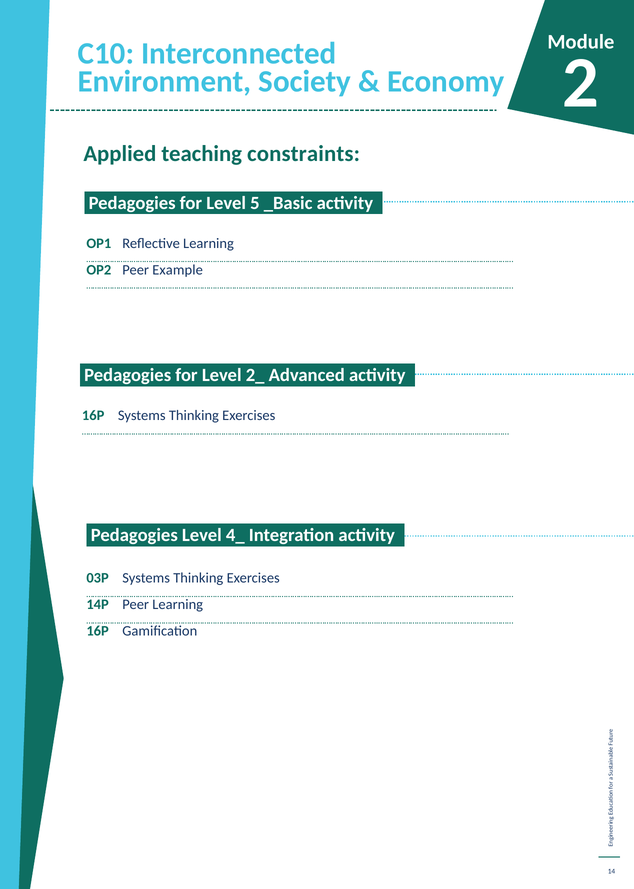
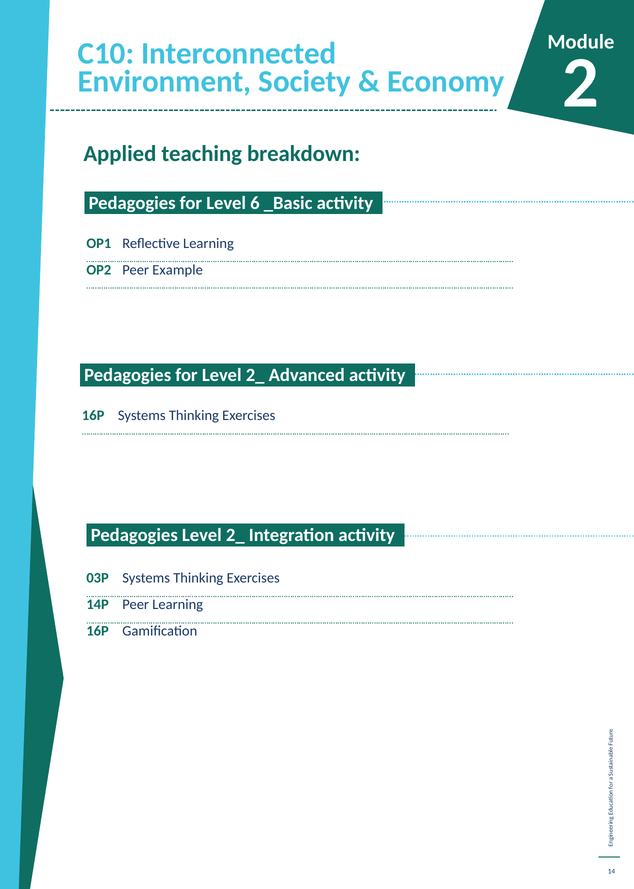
constraints: constraints -> breakdown (304, 154)
5: 5 -> 6 (255, 203)
Pedagogies Level 4_: 4_ -> 2_ (235, 535)
